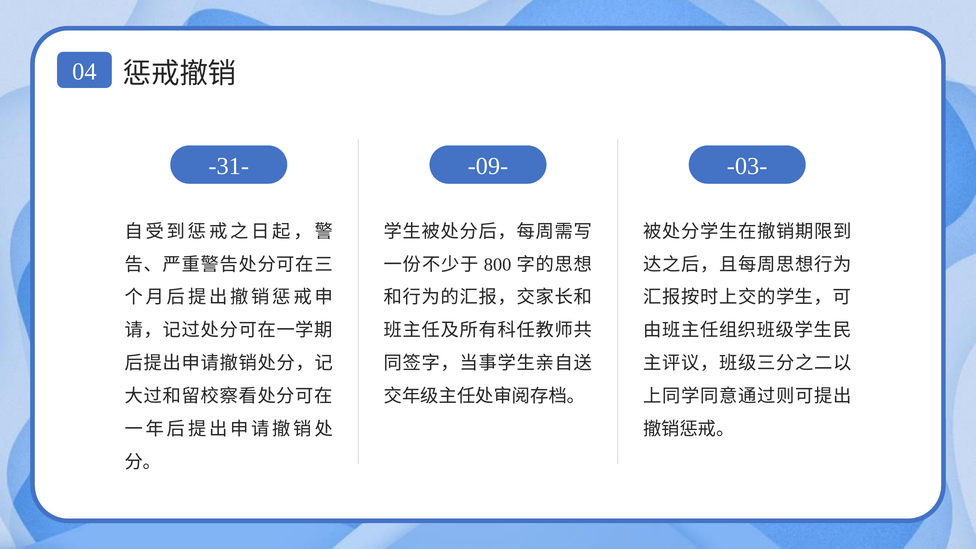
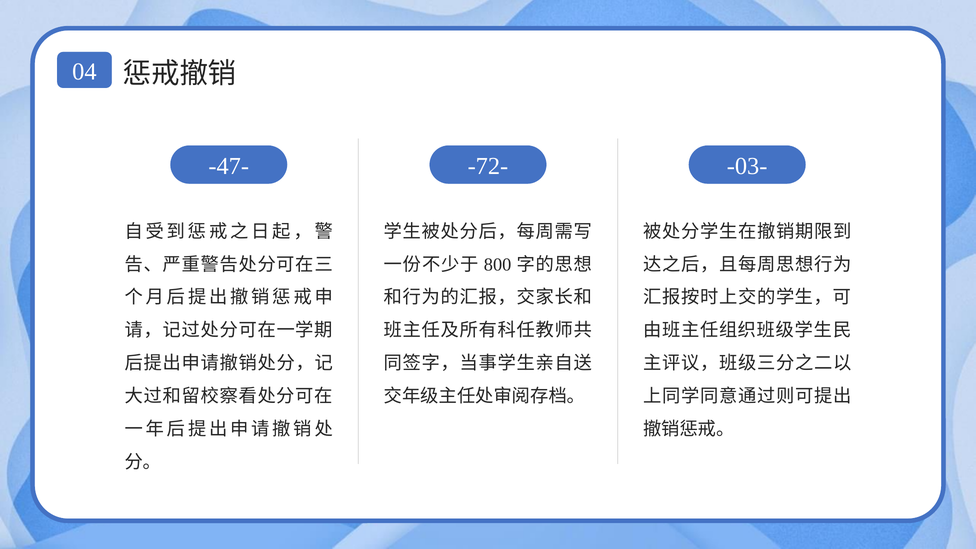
-31-: -31- -> -47- (229, 166)
-09-: -09- -> -72- (488, 166)
